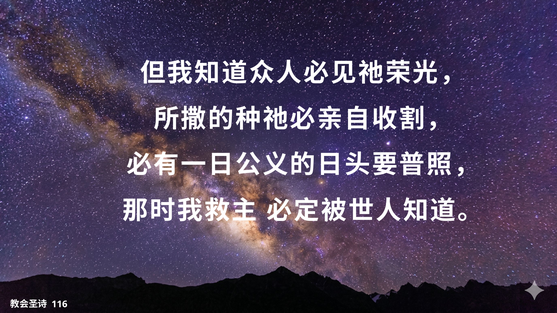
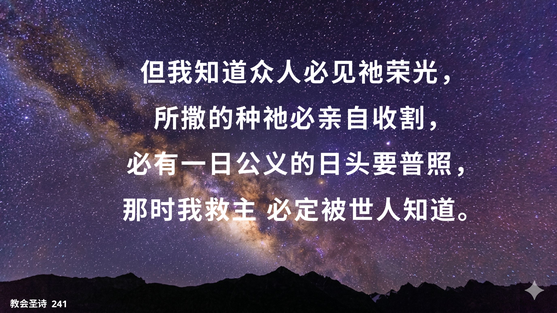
116: 116 -> 241 (59, 304)
